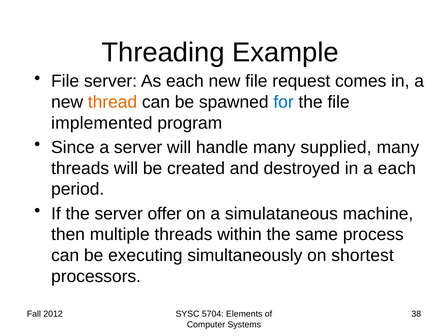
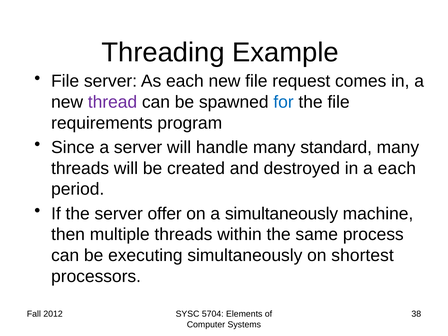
thread colour: orange -> purple (113, 102)
implemented: implemented -> requirements (102, 123)
supplied: supplied -> standard (336, 147)
a simulataneous: simulataneous -> simultaneously (282, 214)
